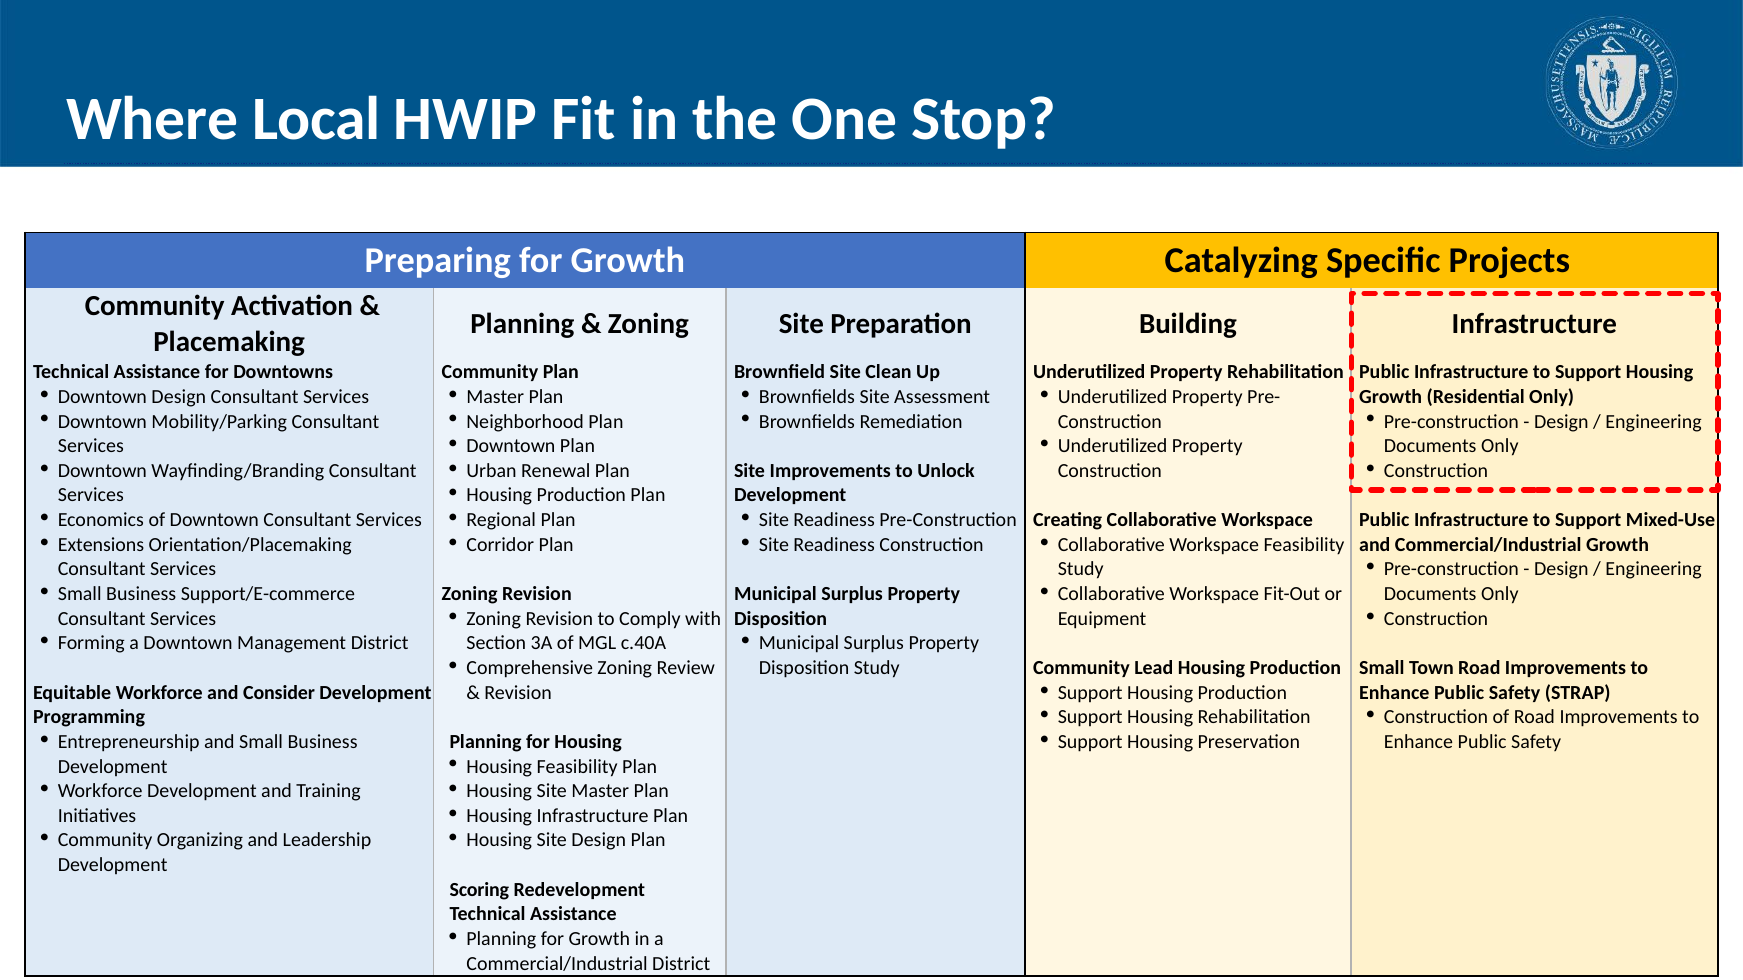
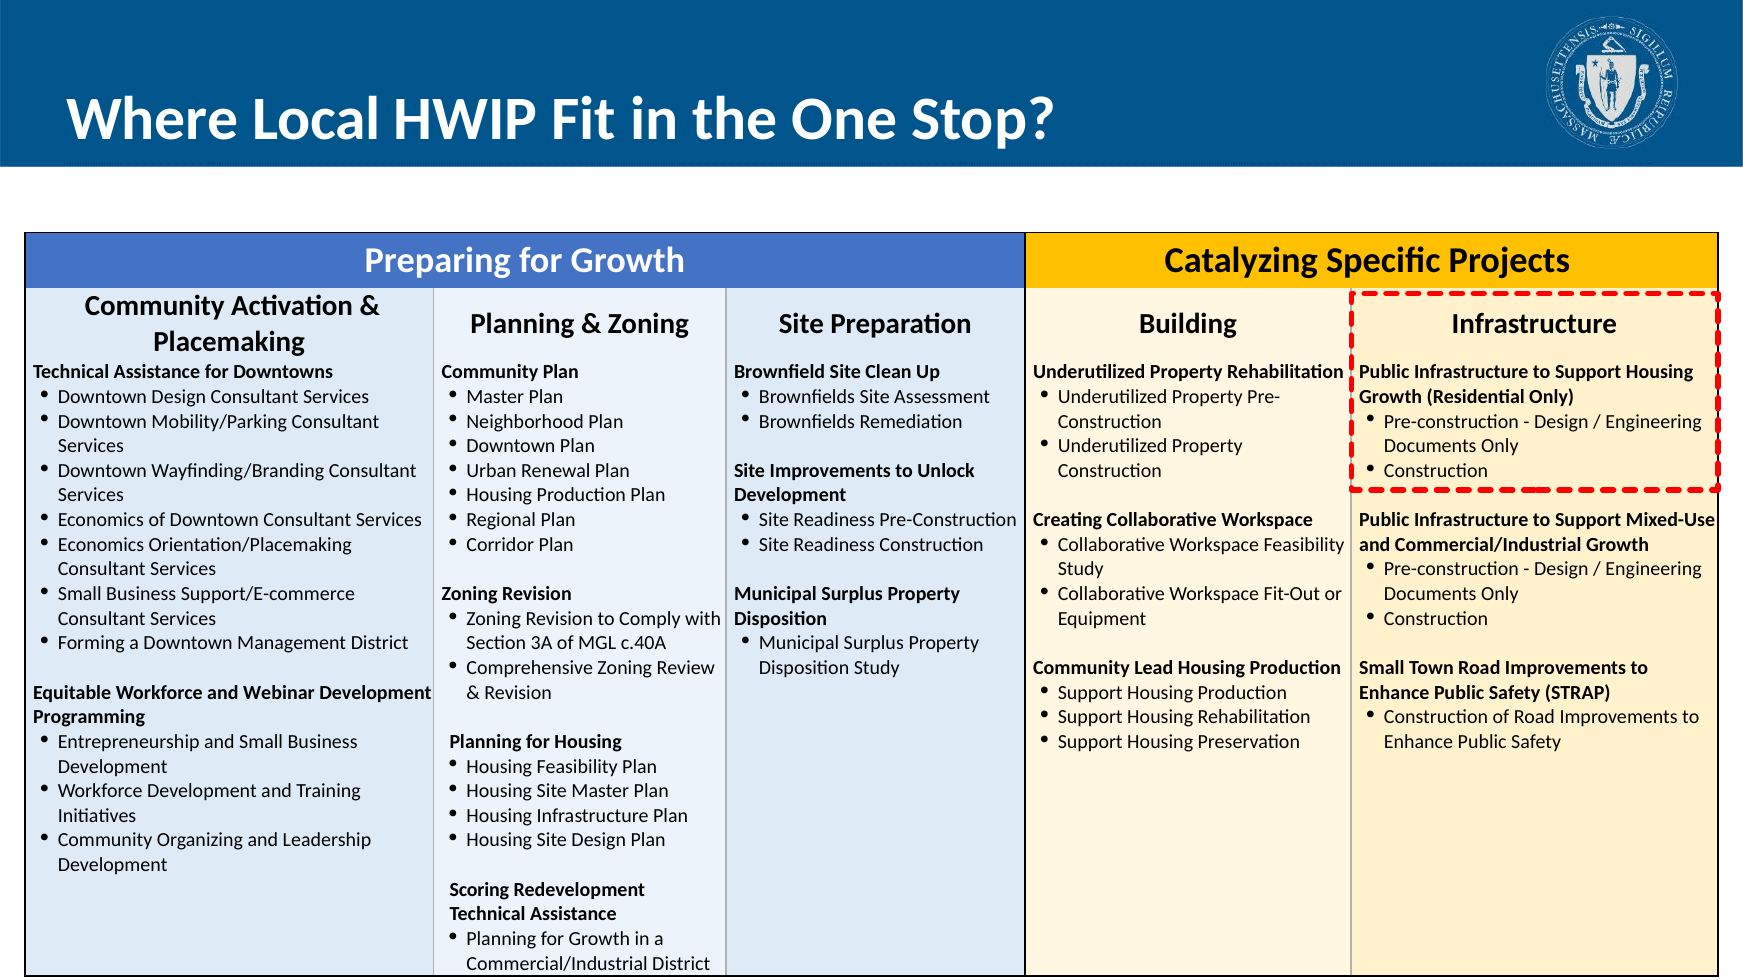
Extensions: Extensions -> Economics (101, 545)
Consider: Consider -> Webinar (279, 693)
